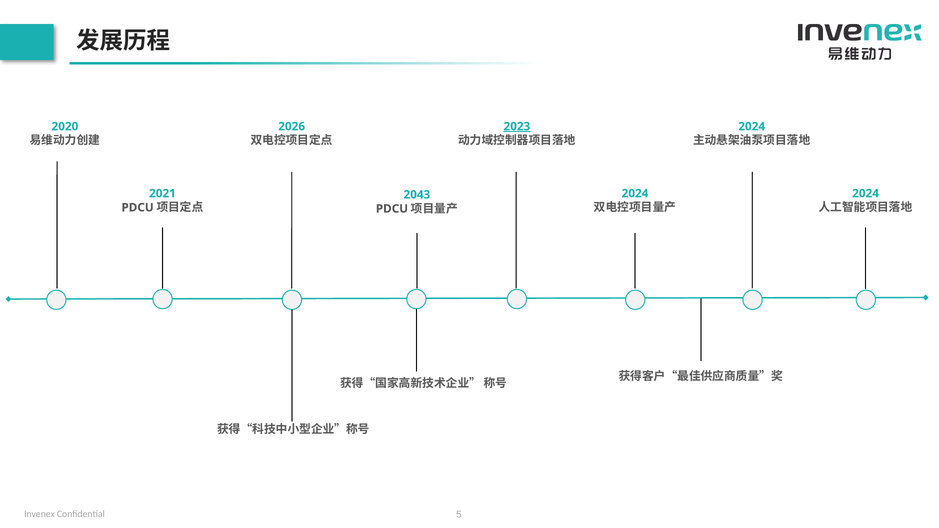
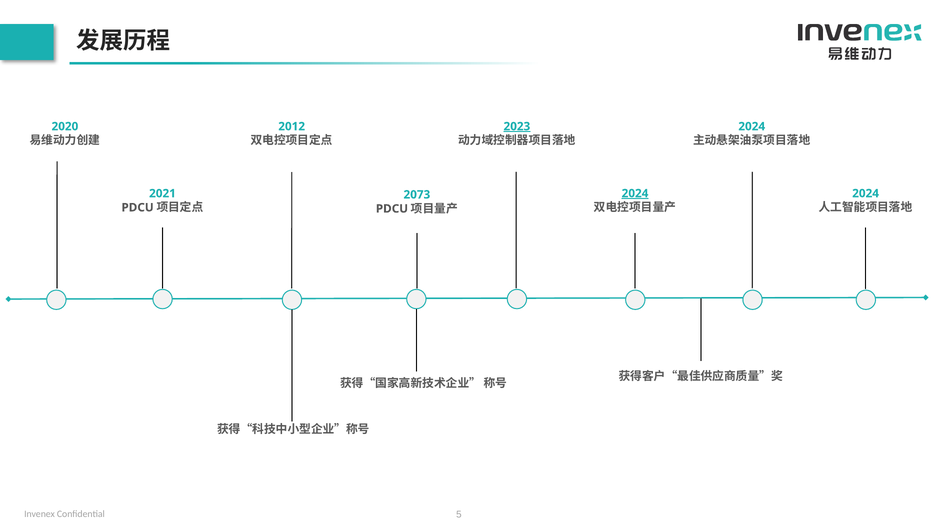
2026: 2026 -> 2012 (292, 126)
2024 underline: none -> present (635, 193)
2043: 2043 -> 2073 (417, 195)
